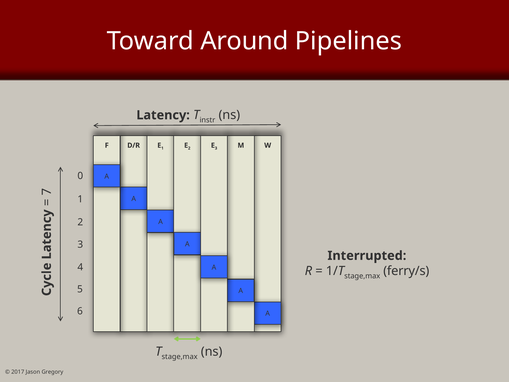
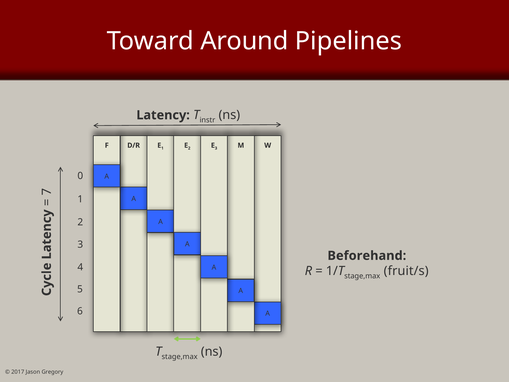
Interrupted: Interrupted -> Beforehand (367, 256)
ferry/s: ferry/s -> fruit/s (406, 271)
